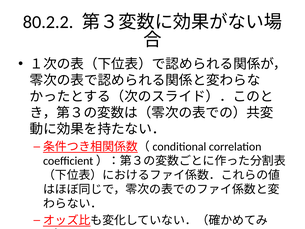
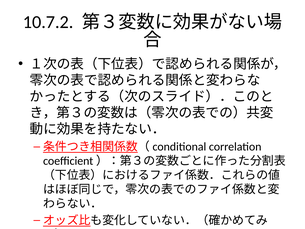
80.2.2: 80.2.2 -> 10.7.2 (48, 22)
